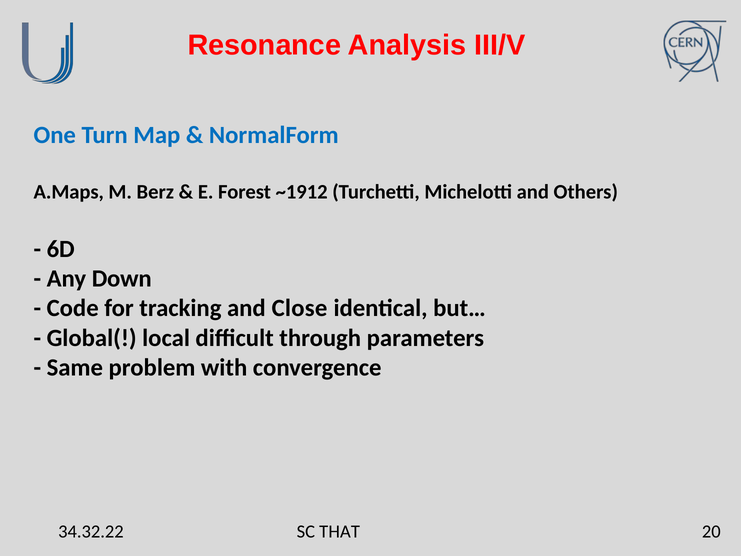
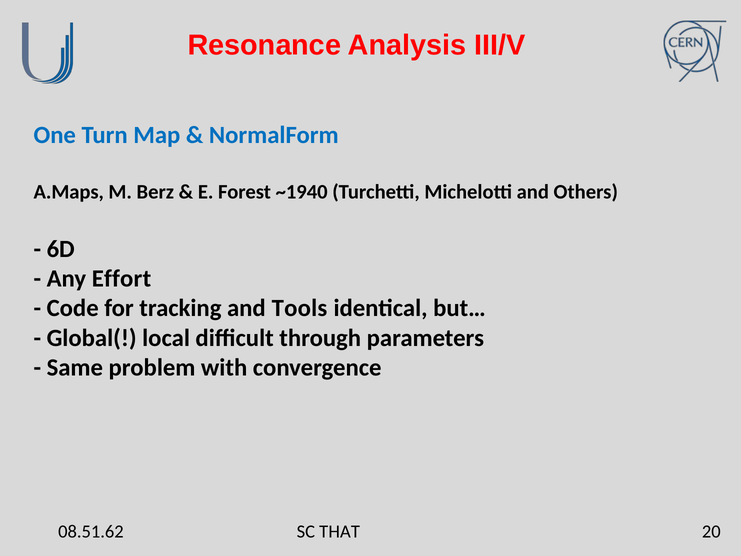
~1912: ~1912 -> ~1940 (302, 192)
Down: Down -> Effort (121, 278)
Close: Close -> Tools (299, 308)
34.32.22: 34.32.22 -> 08.51.62 (91, 531)
